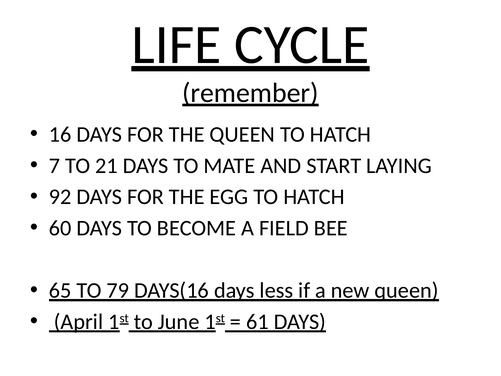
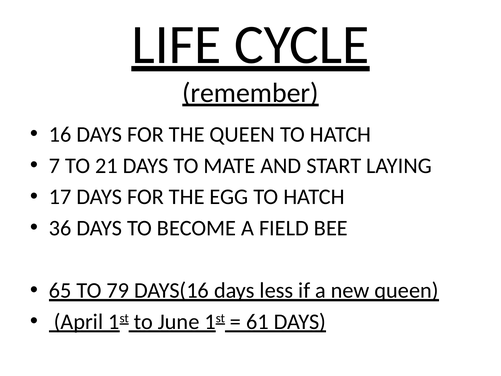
92: 92 -> 17 (60, 197)
60: 60 -> 36 (60, 228)
